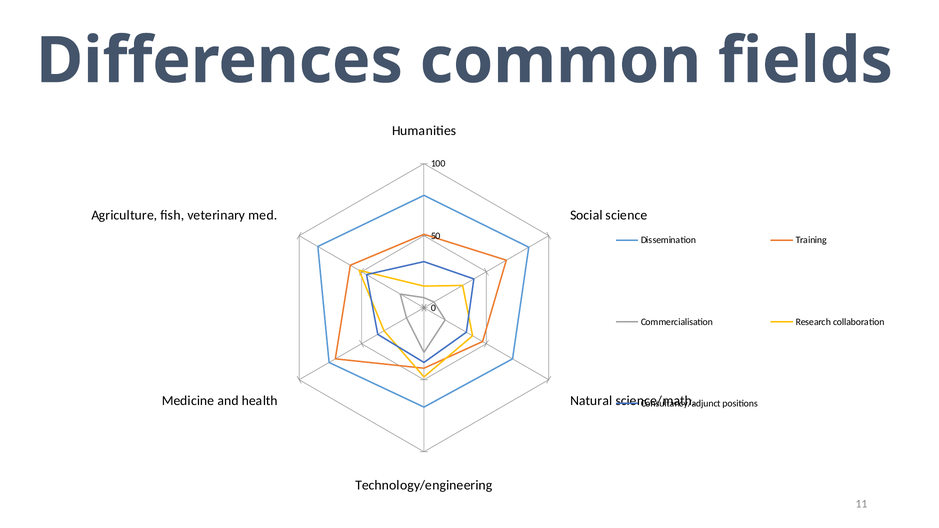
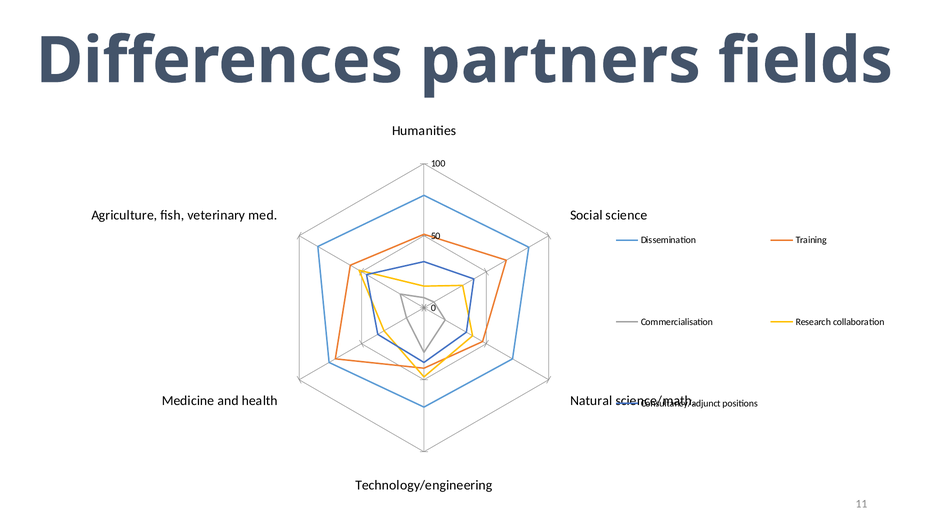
common: common -> partners (560, 61)
